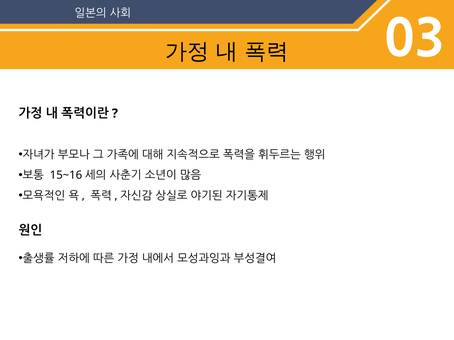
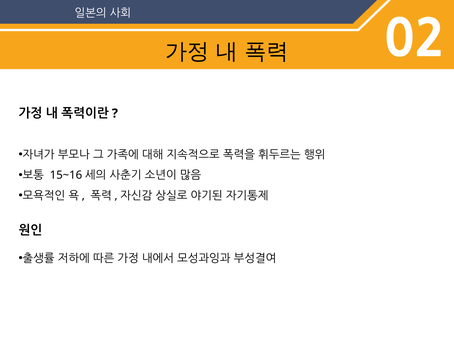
03: 03 -> 02 (415, 40)
